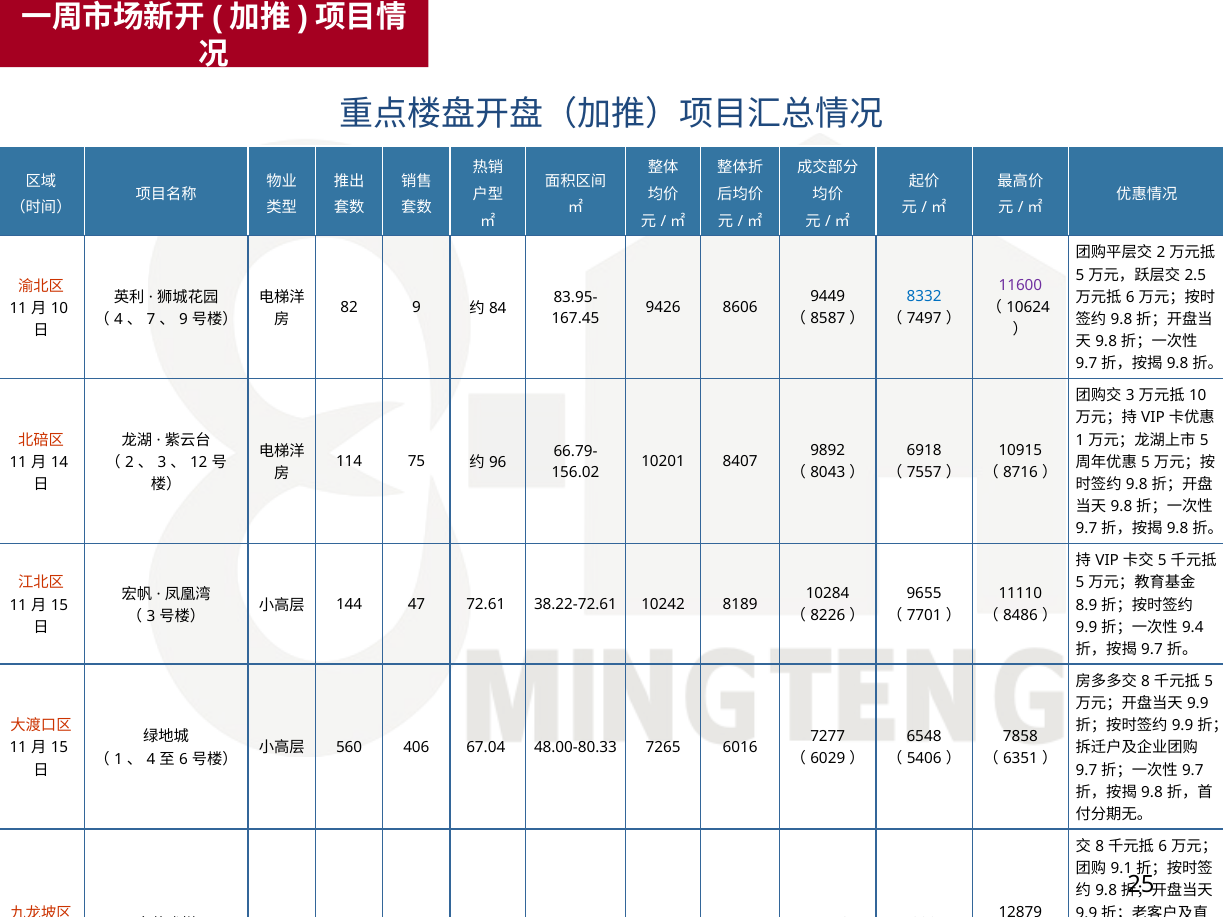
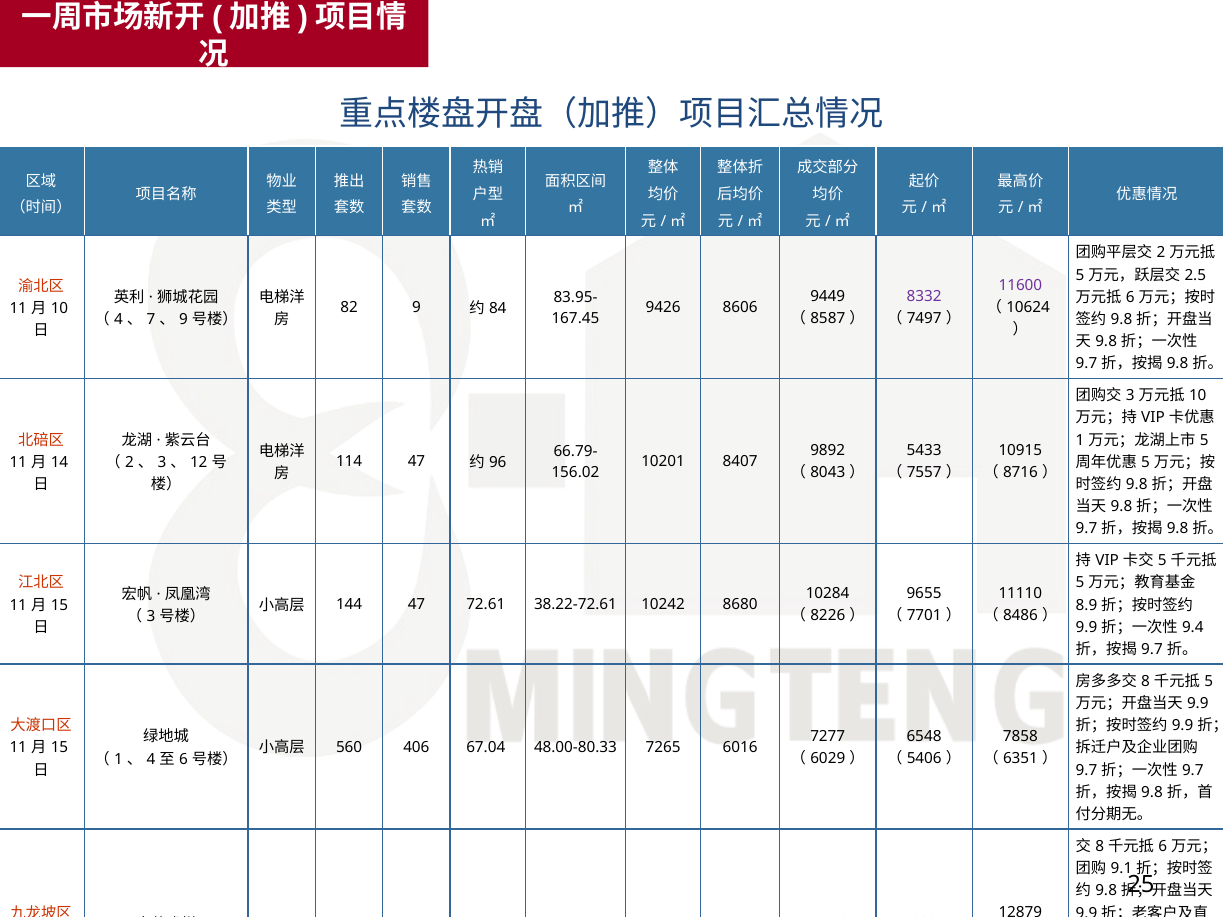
8332 colour: blue -> purple (924, 297)
6918: 6918 -> 5433 (924, 451)
114 75: 75 -> 47 (416, 462)
8189: 8189 -> 8680 (740, 605)
